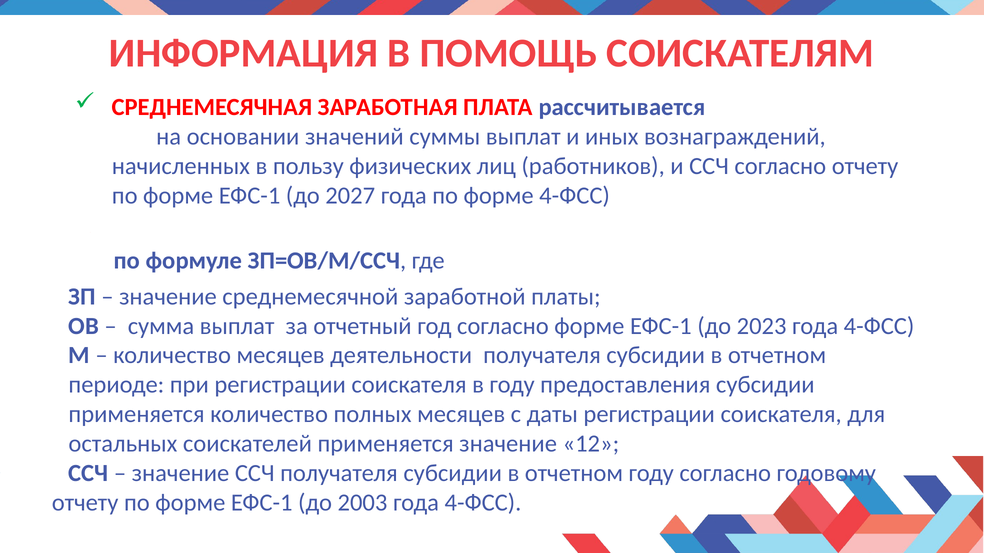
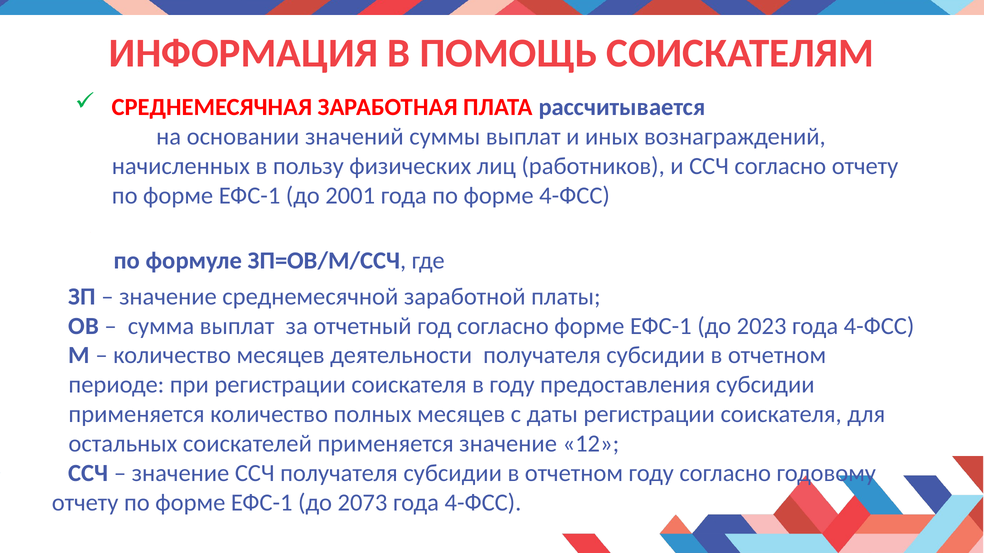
2027: 2027 -> 2001 (350, 196)
2003: 2003 -> 2073 (362, 503)
